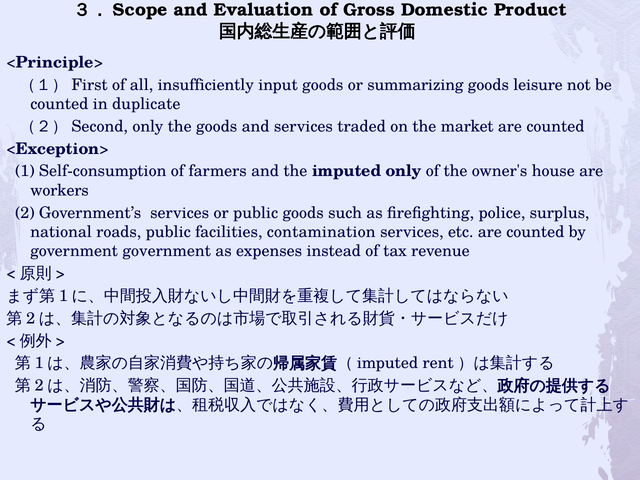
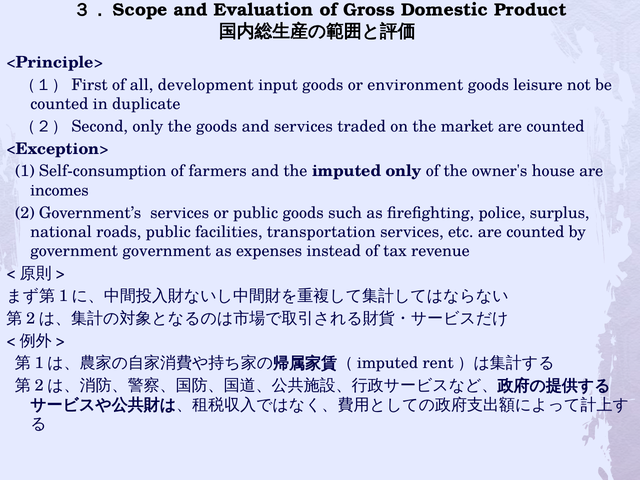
insufficiently: insufficiently -> development (206, 85)
summarizing: summarizing -> environment (415, 85)
workers: workers -> incomes (59, 190)
contamination: contamination -> transportation (321, 232)
